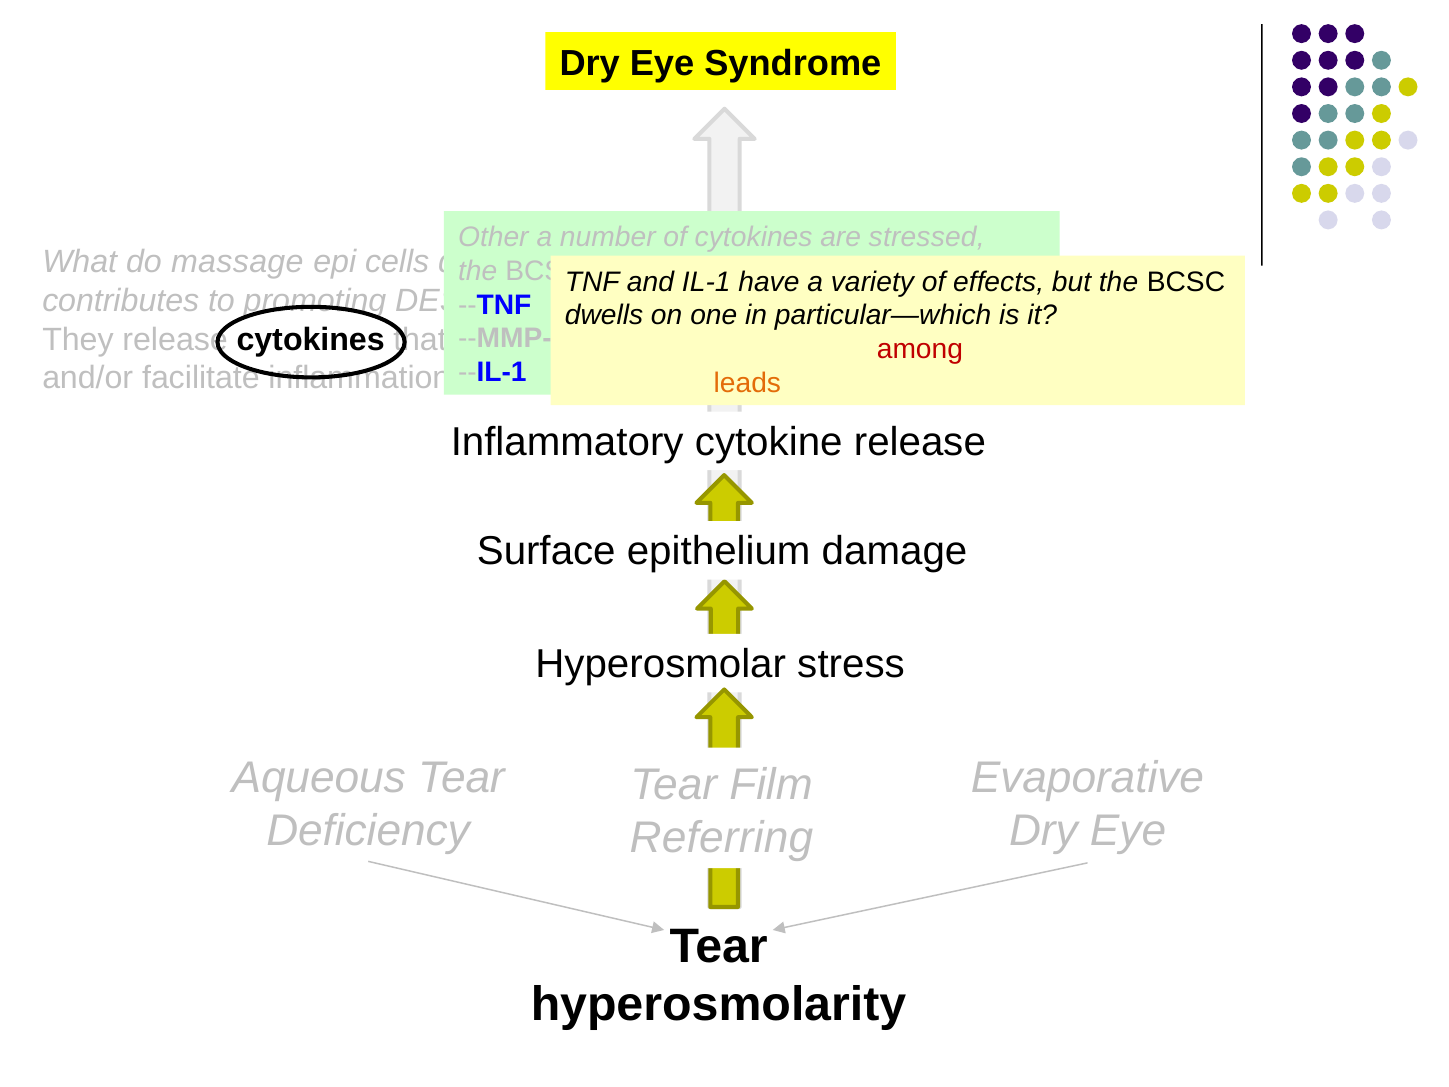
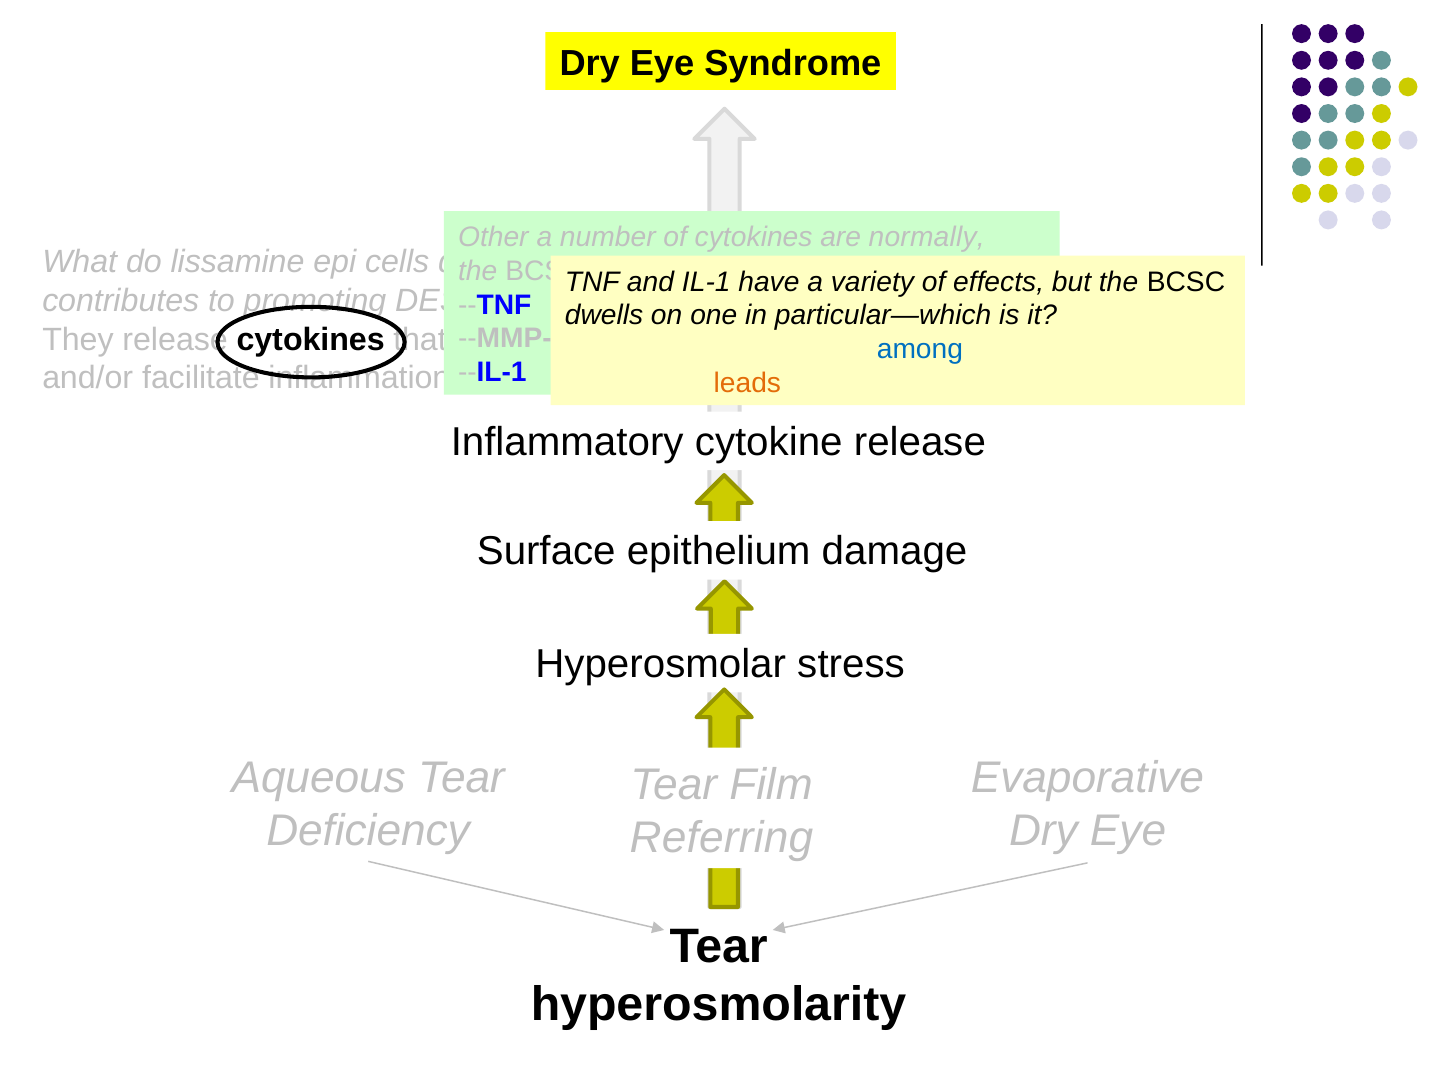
stressed: stressed -> normally (927, 237)
massage: massage -> lissamine (238, 262)
among colour: red -> blue (920, 349)
